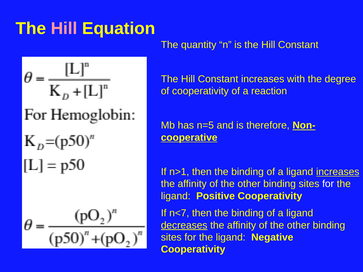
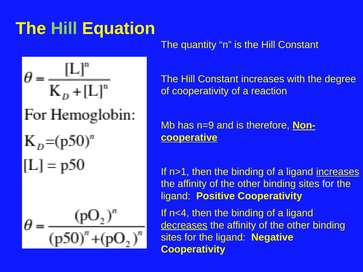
Hill colour: pink -> light green (64, 28)
n=5: n=5 -> n=9 (205, 126)
n<7: n<7 -> n<4 (179, 213)
